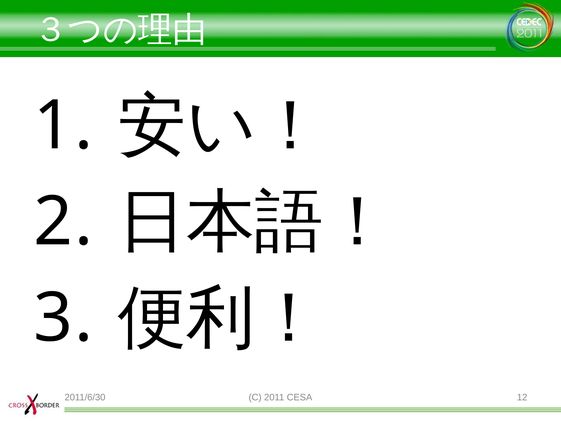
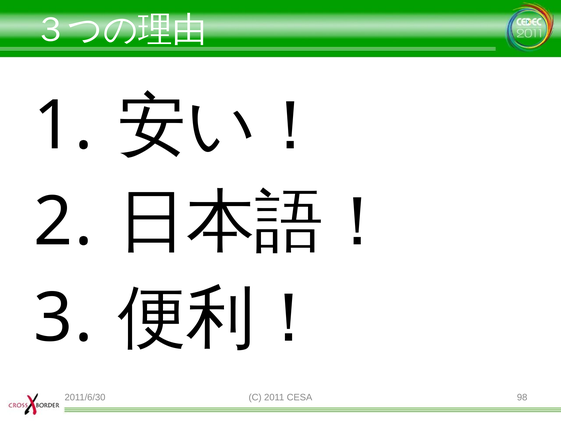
12: 12 -> 98 (522, 397)
